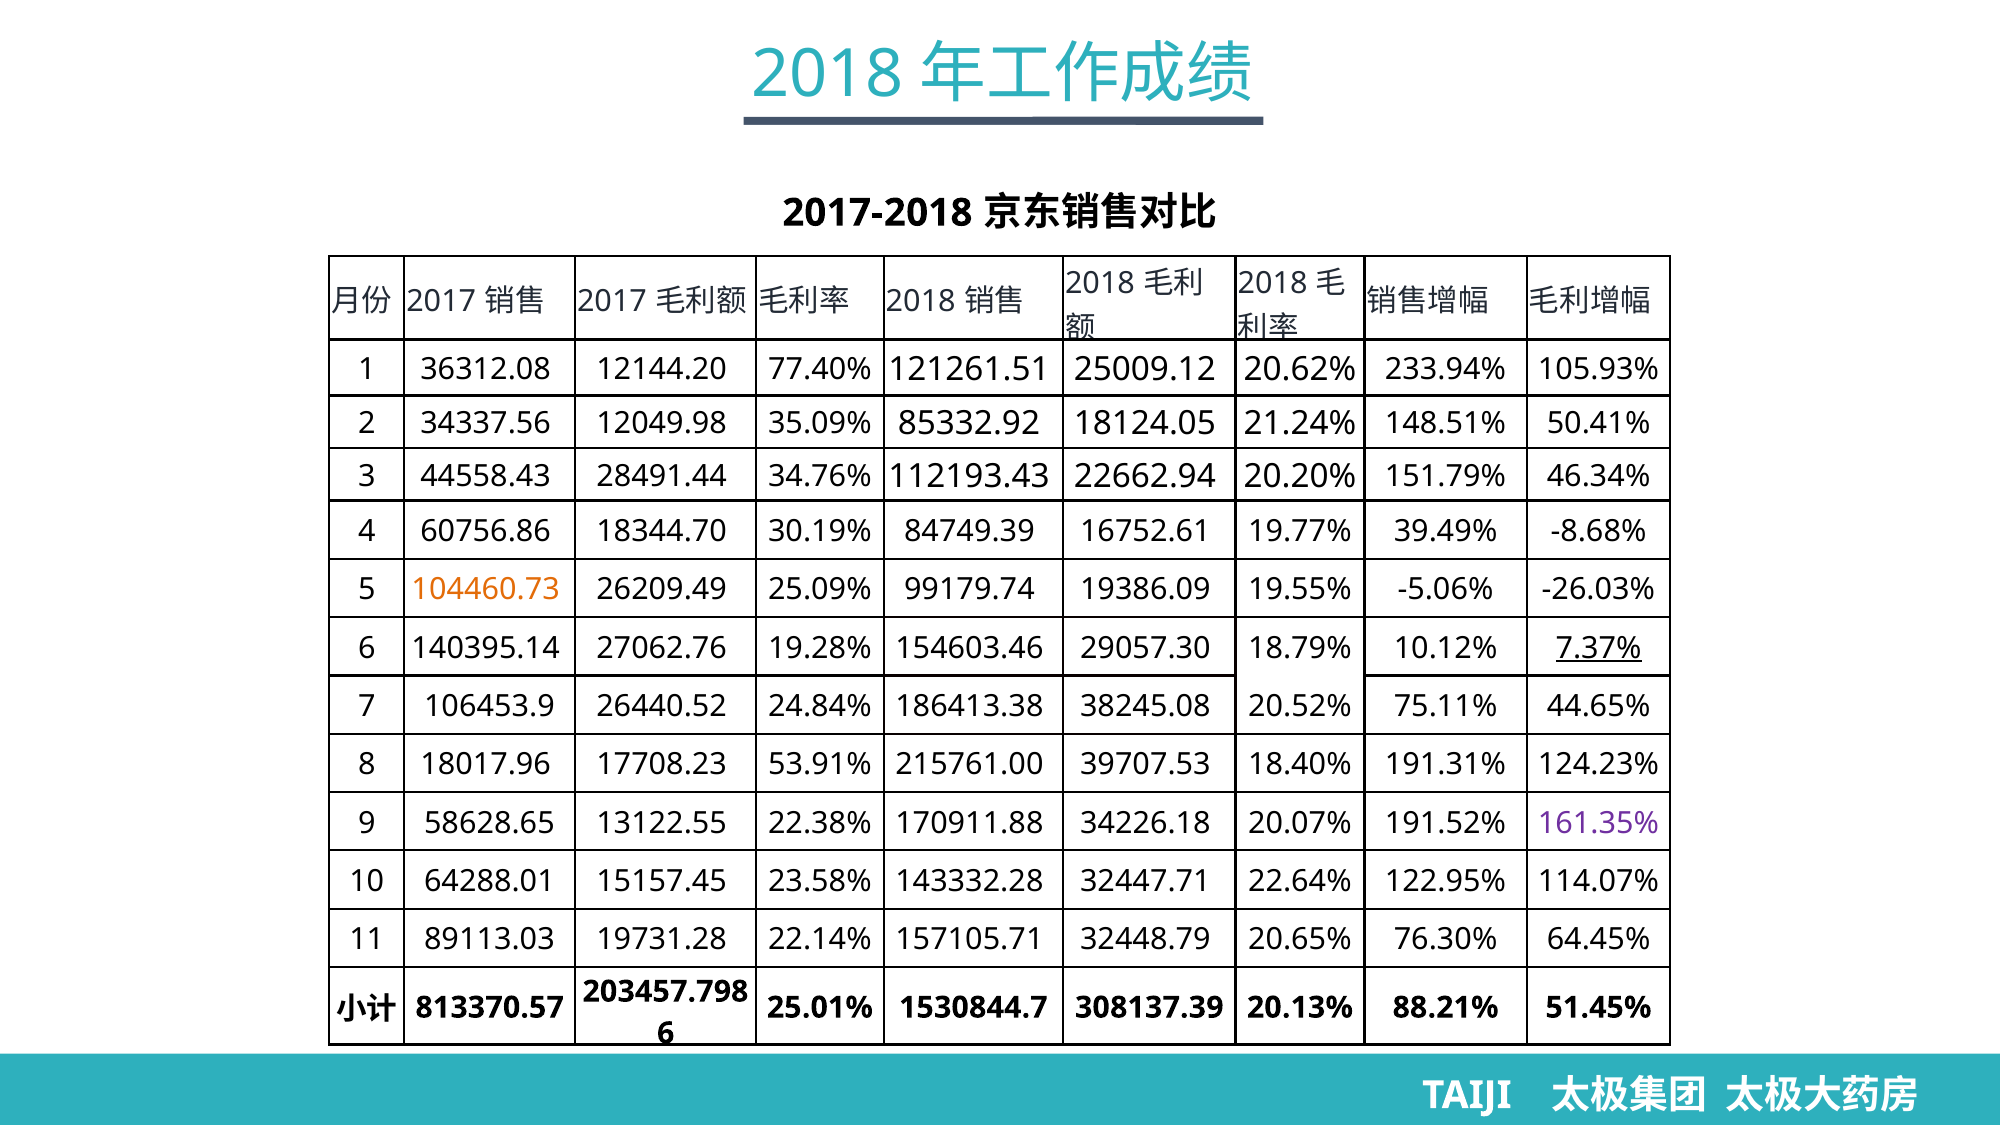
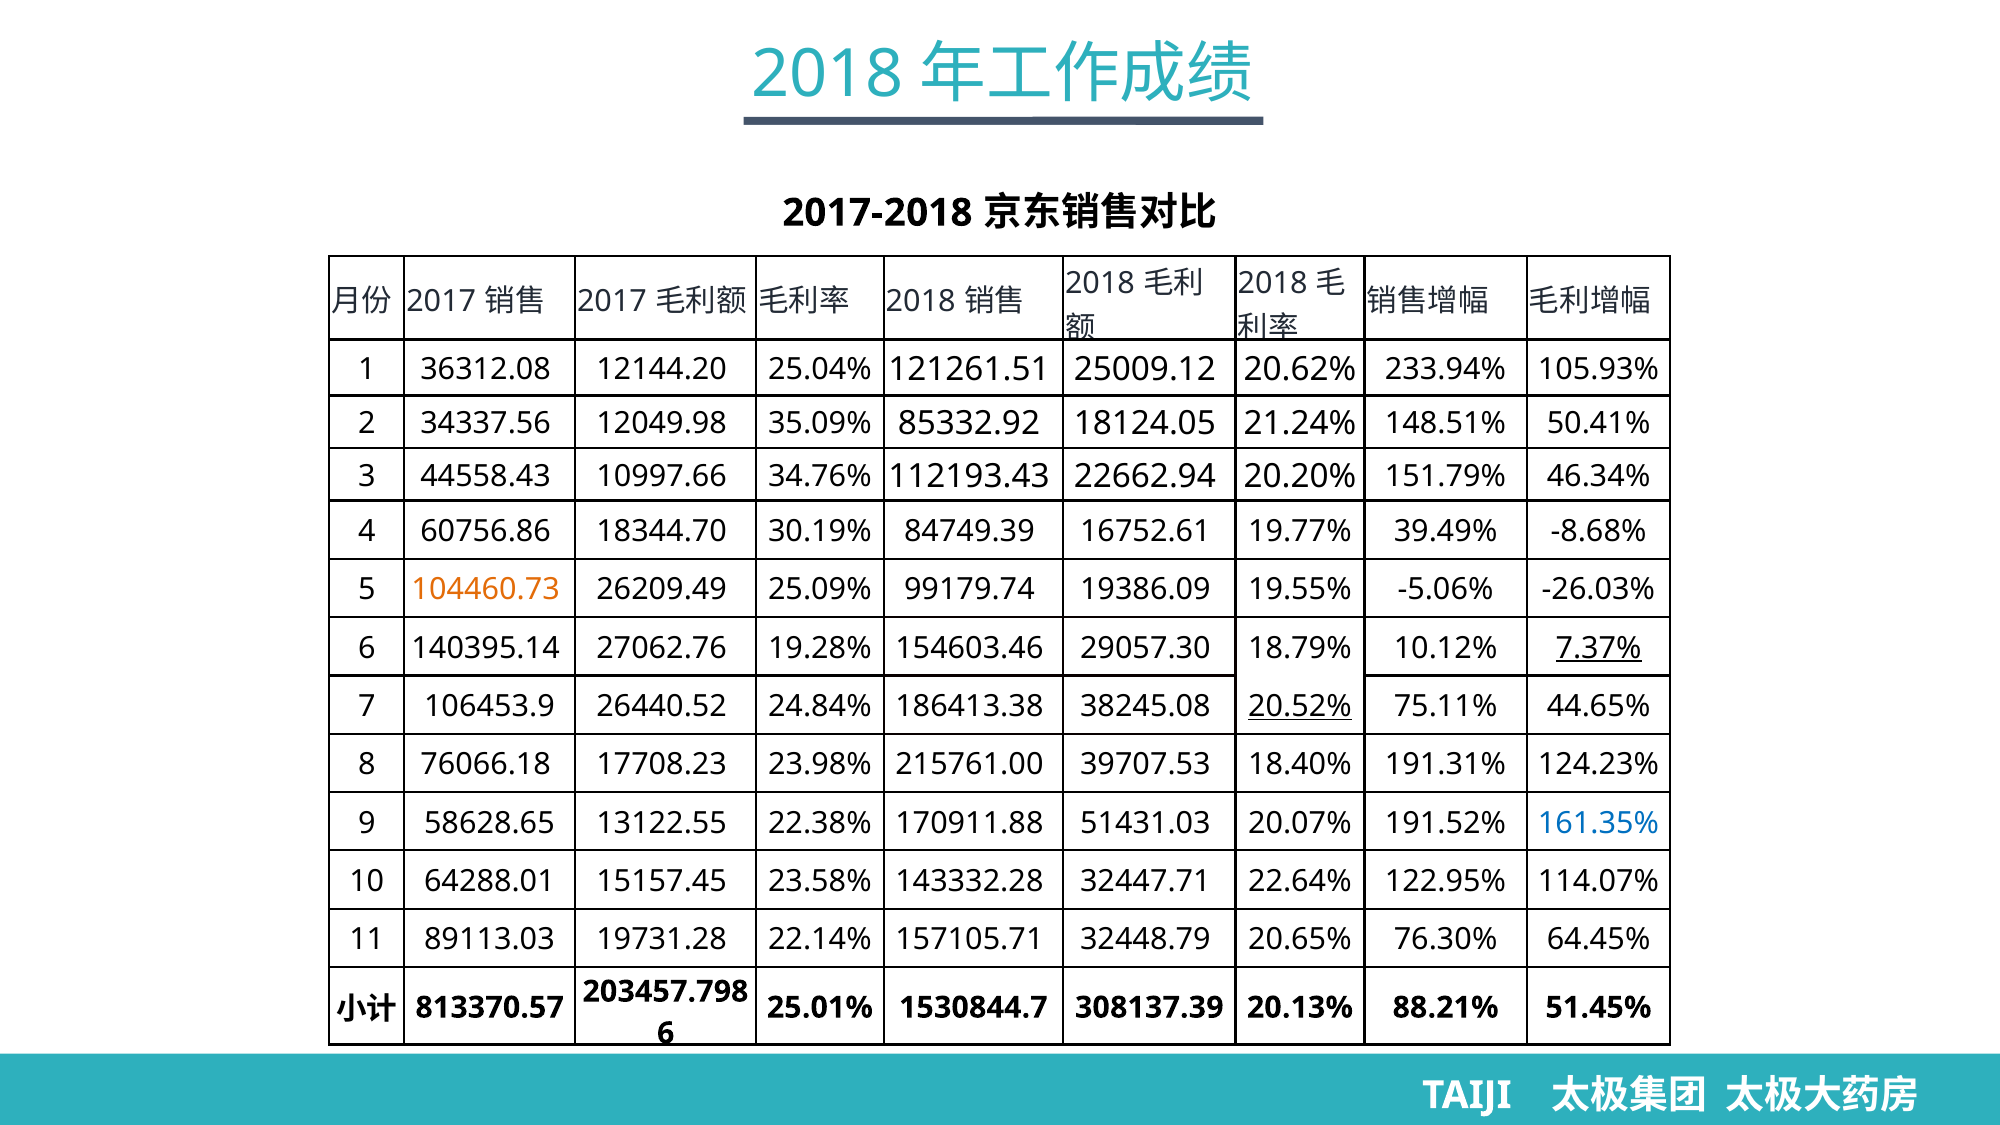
77.40%: 77.40% -> 25.04% (820, 369)
28491.44: 28491.44 -> 10997.66 (662, 476)
20.52% underline: none -> present (1300, 706)
18017.96: 18017.96 -> 76066.18 (486, 765)
53.91%: 53.91% -> 23.98% (820, 765)
34226.18: 34226.18 -> 51431.03 (1145, 823)
161.35% colour: purple -> blue (1598, 823)
